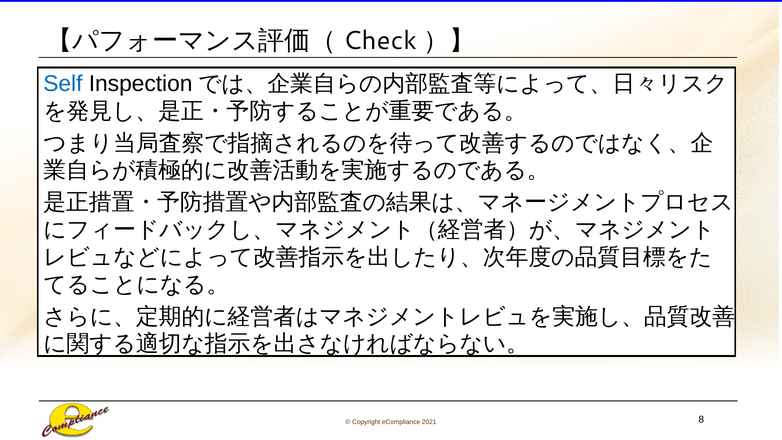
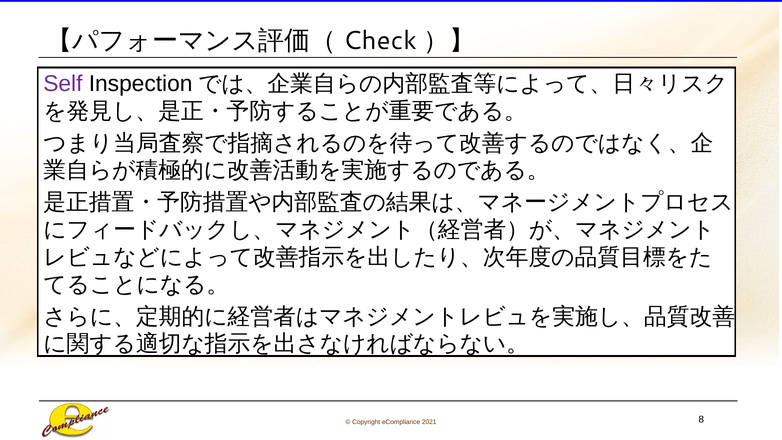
Self colour: blue -> purple (63, 84)
